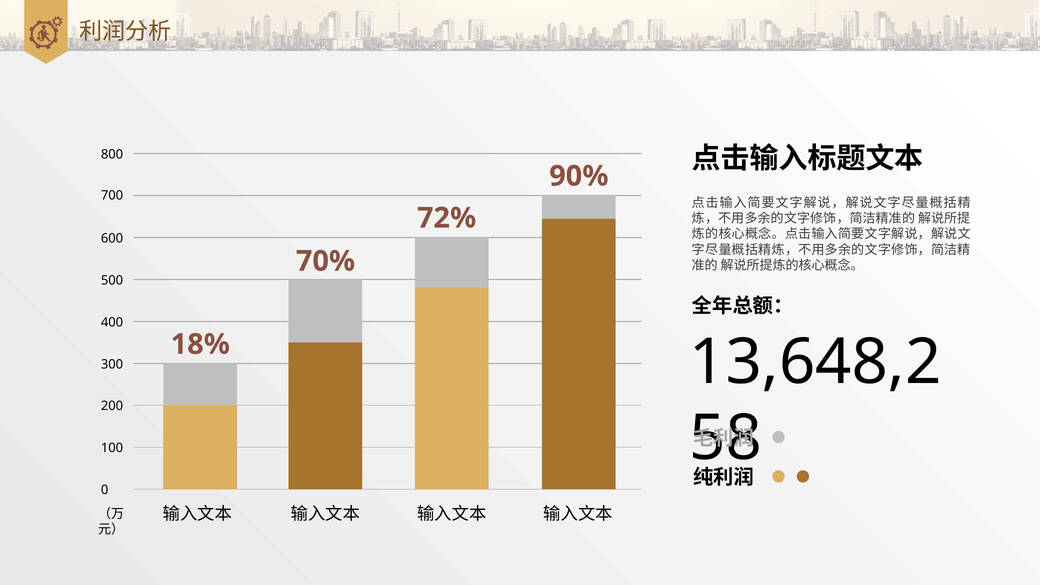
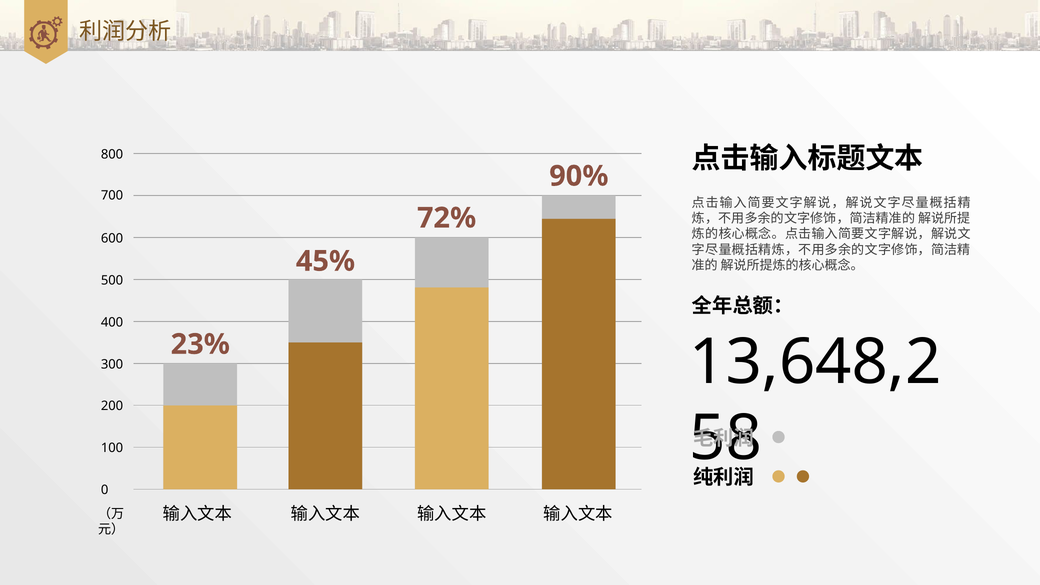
70%: 70% -> 45% (325, 261)
18%: 18% -> 23% (200, 344)
